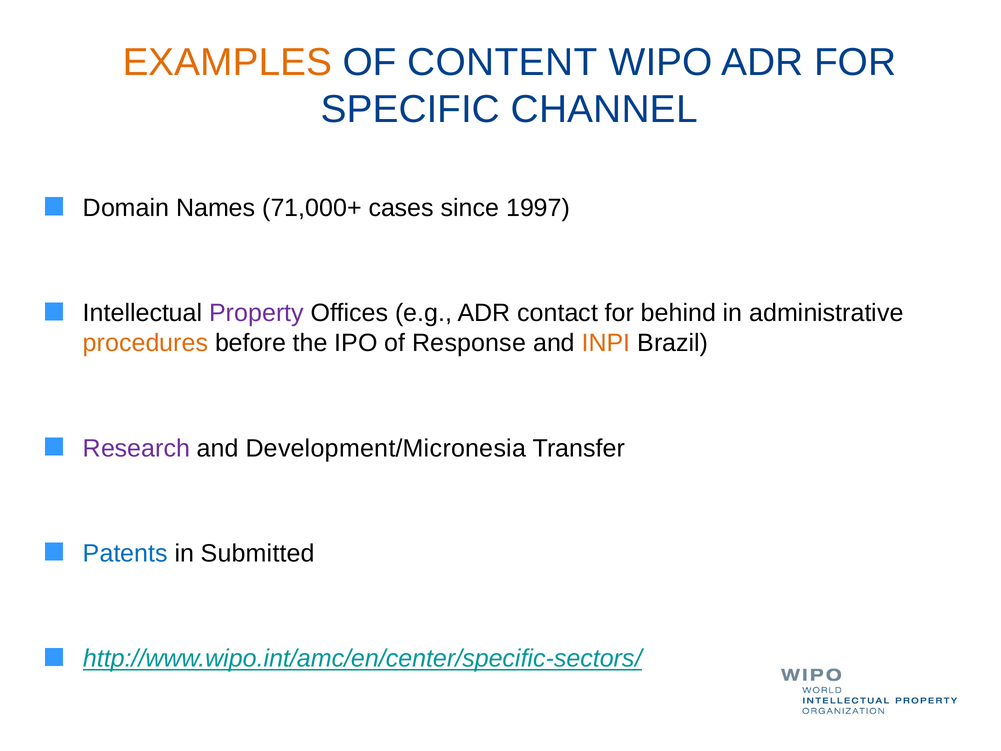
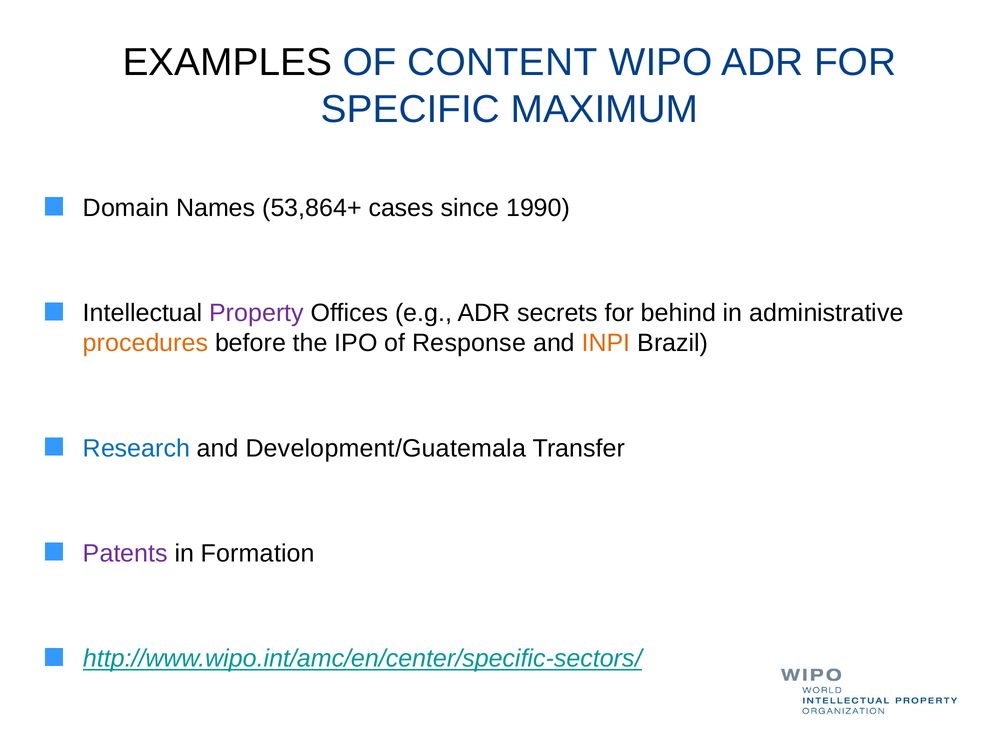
EXAMPLES colour: orange -> black (227, 63)
CHANNEL: CHANNEL -> MAXIMUM (604, 109)
71,000+: 71,000+ -> 53,864+ (312, 208)
1997: 1997 -> 1990 (538, 208)
contact: contact -> secrets (558, 313)
Research colour: purple -> blue (136, 448)
Development/Micronesia: Development/Micronesia -> Development/Guatemala (386, 448)
Patents colour: blue -> purple (125, 553)
Submitted: Submitted -> Formation (258, 553)
